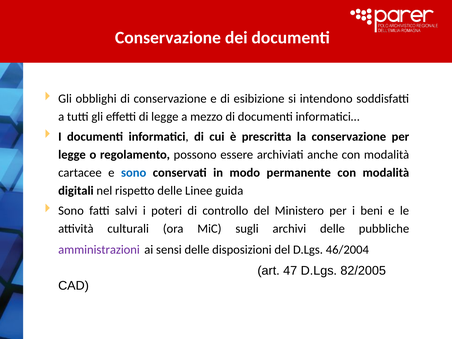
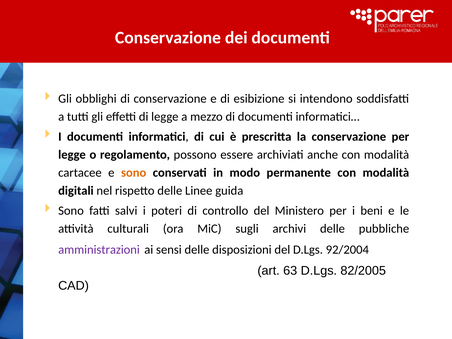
sono colour: blue -> orange (134, 173)
46/2004: 46/2004 -> 92/2004 (347, 250)
47: 47 -> 63 (290, 271)
